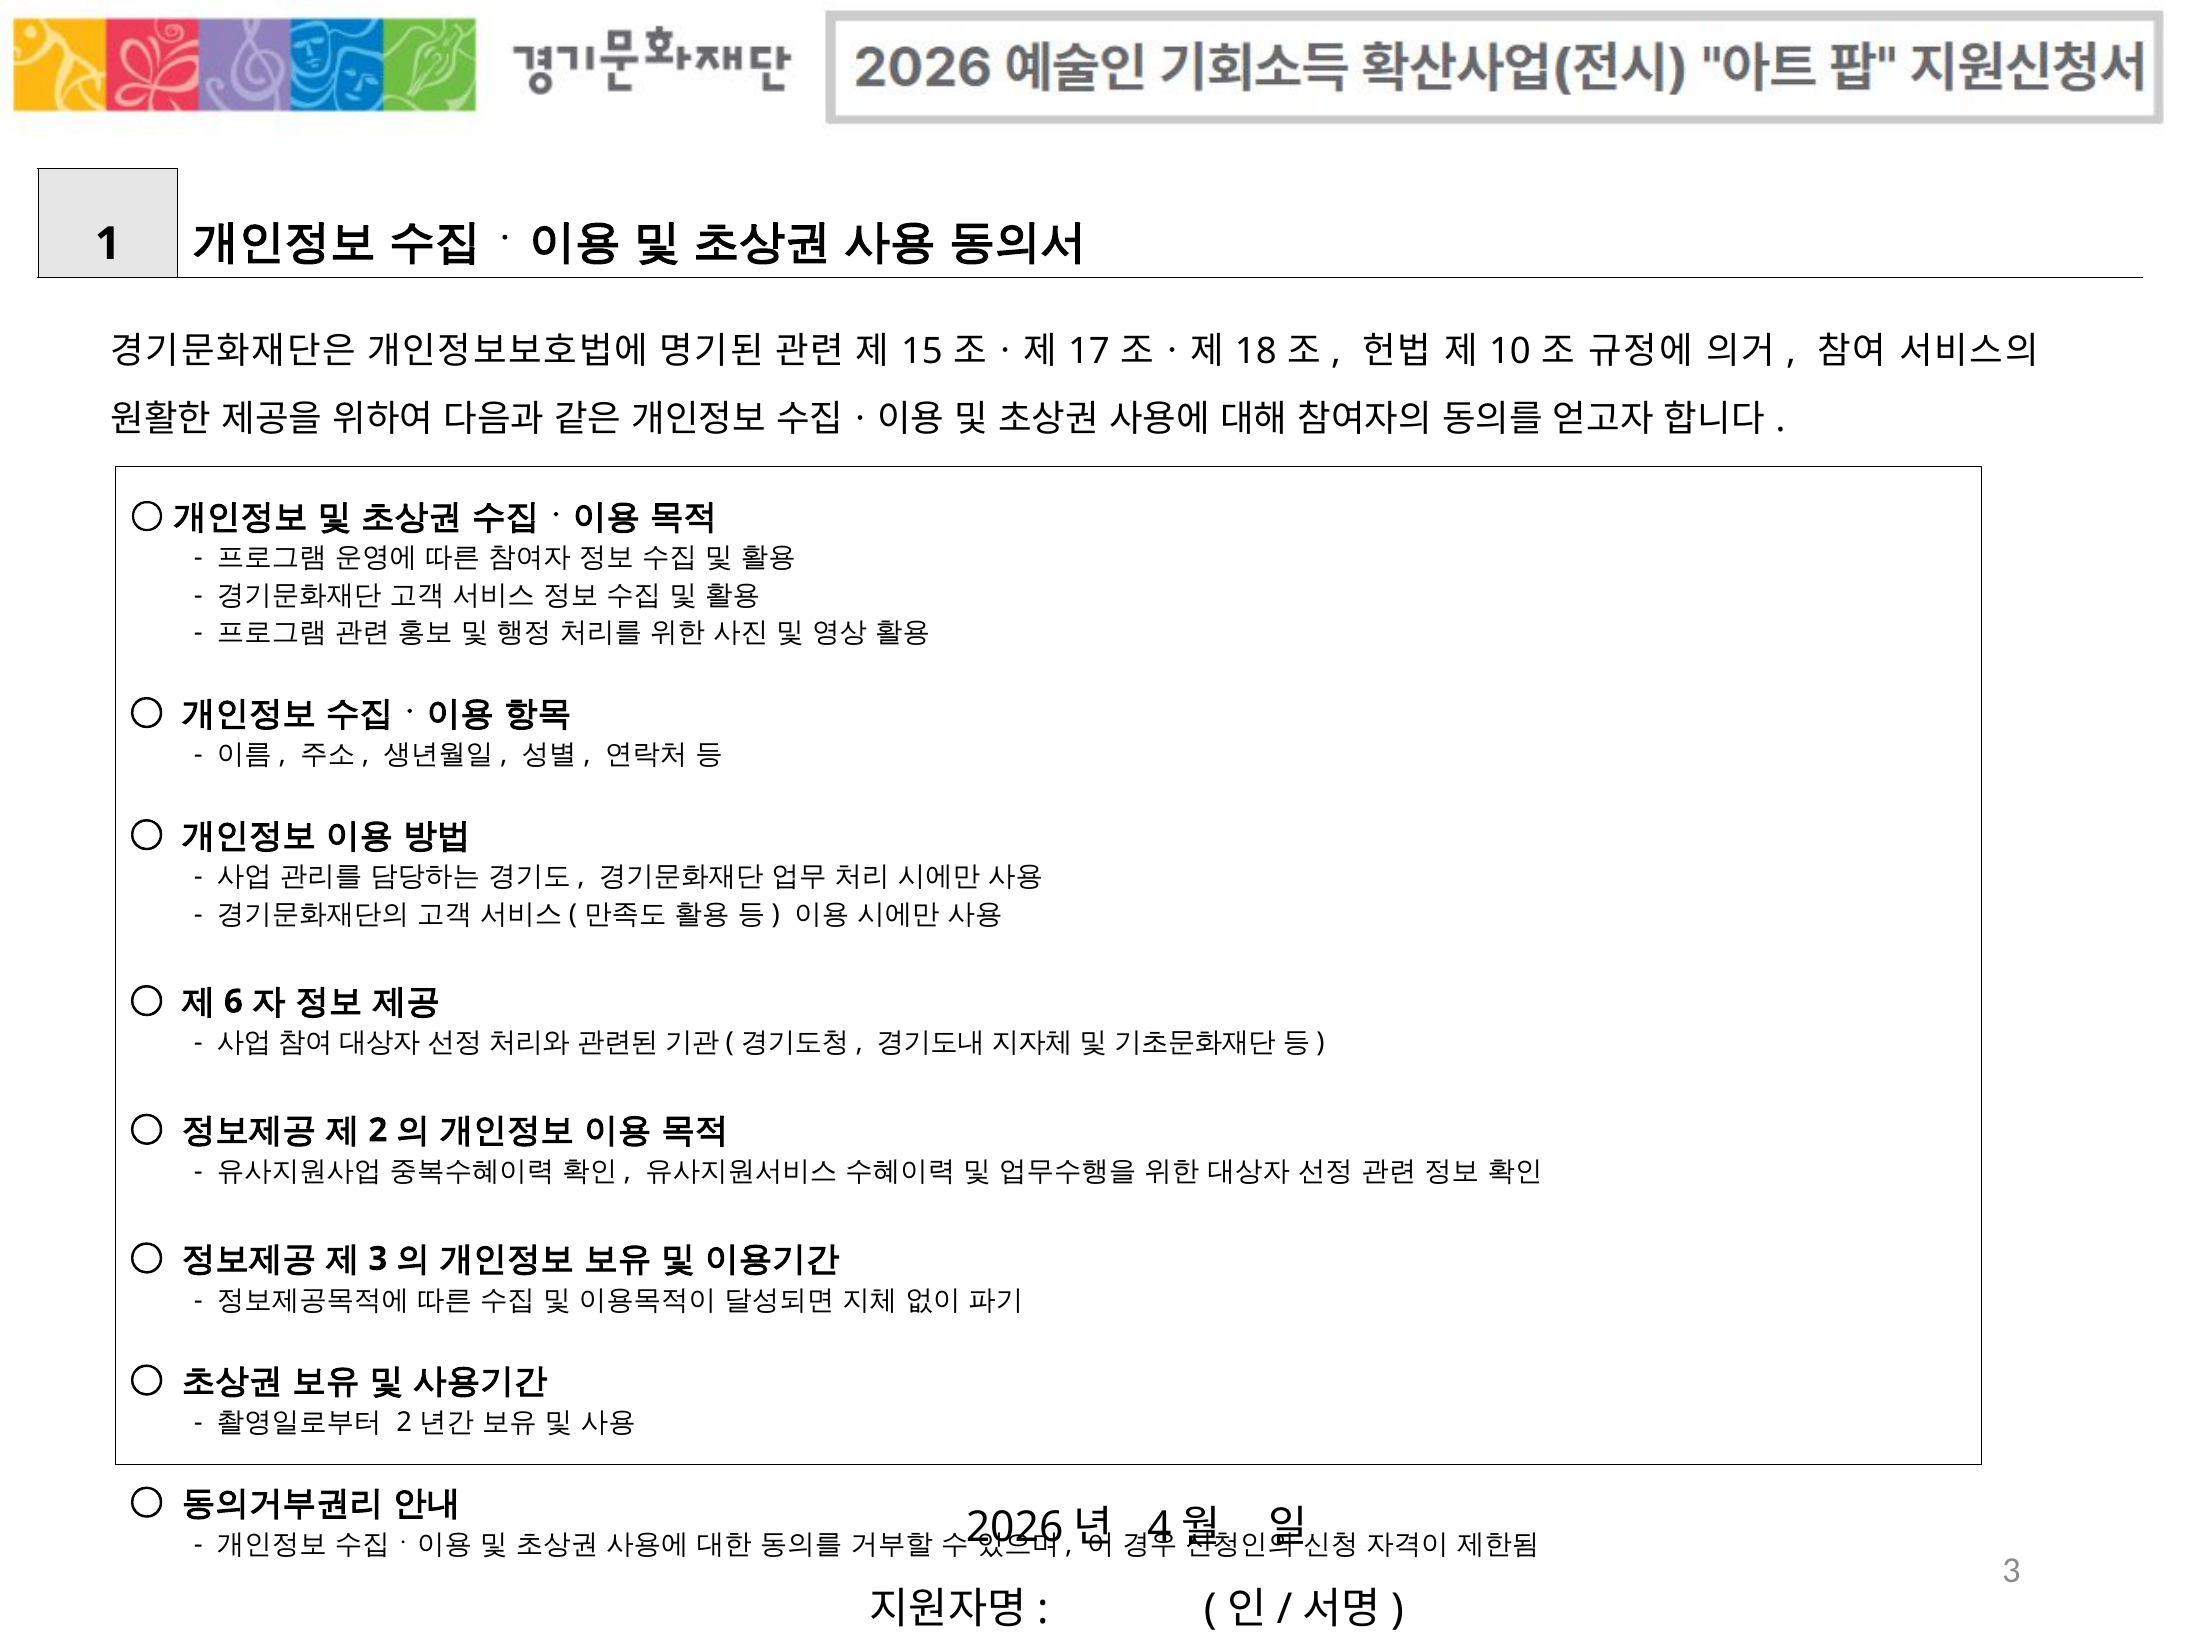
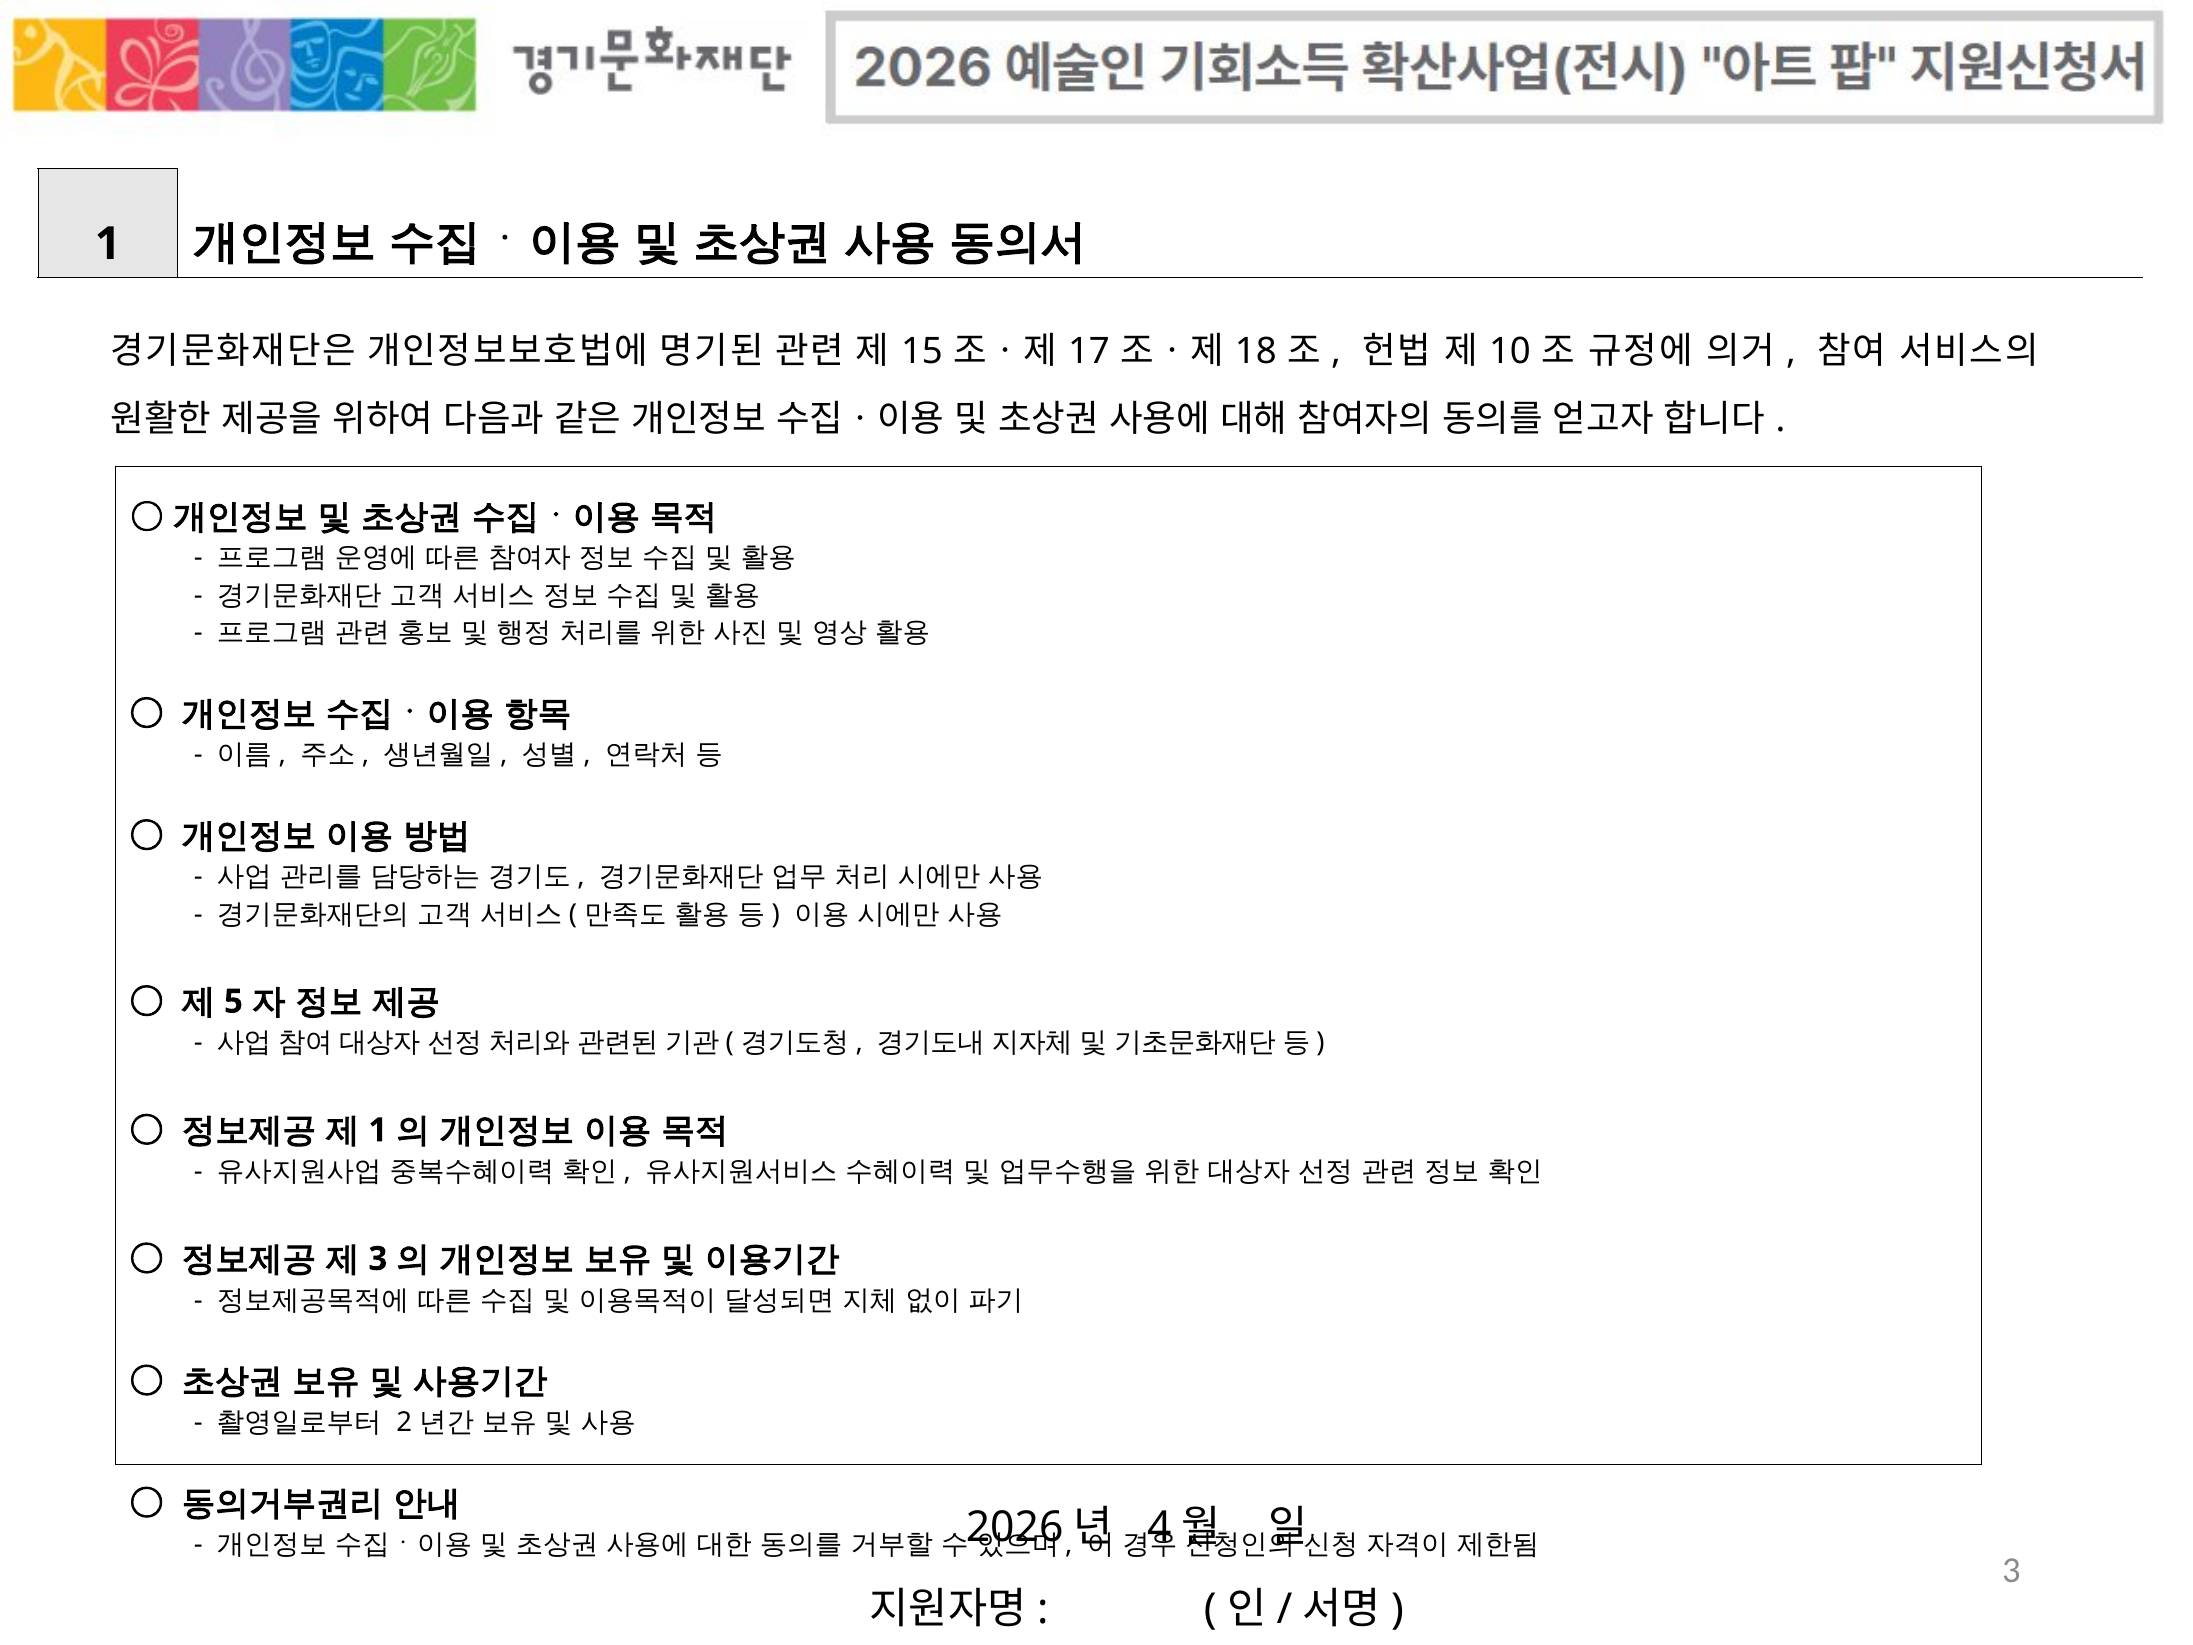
6: 6 -> 5 (233, 1001)
2: 2 -> 1 (378, 1130)
